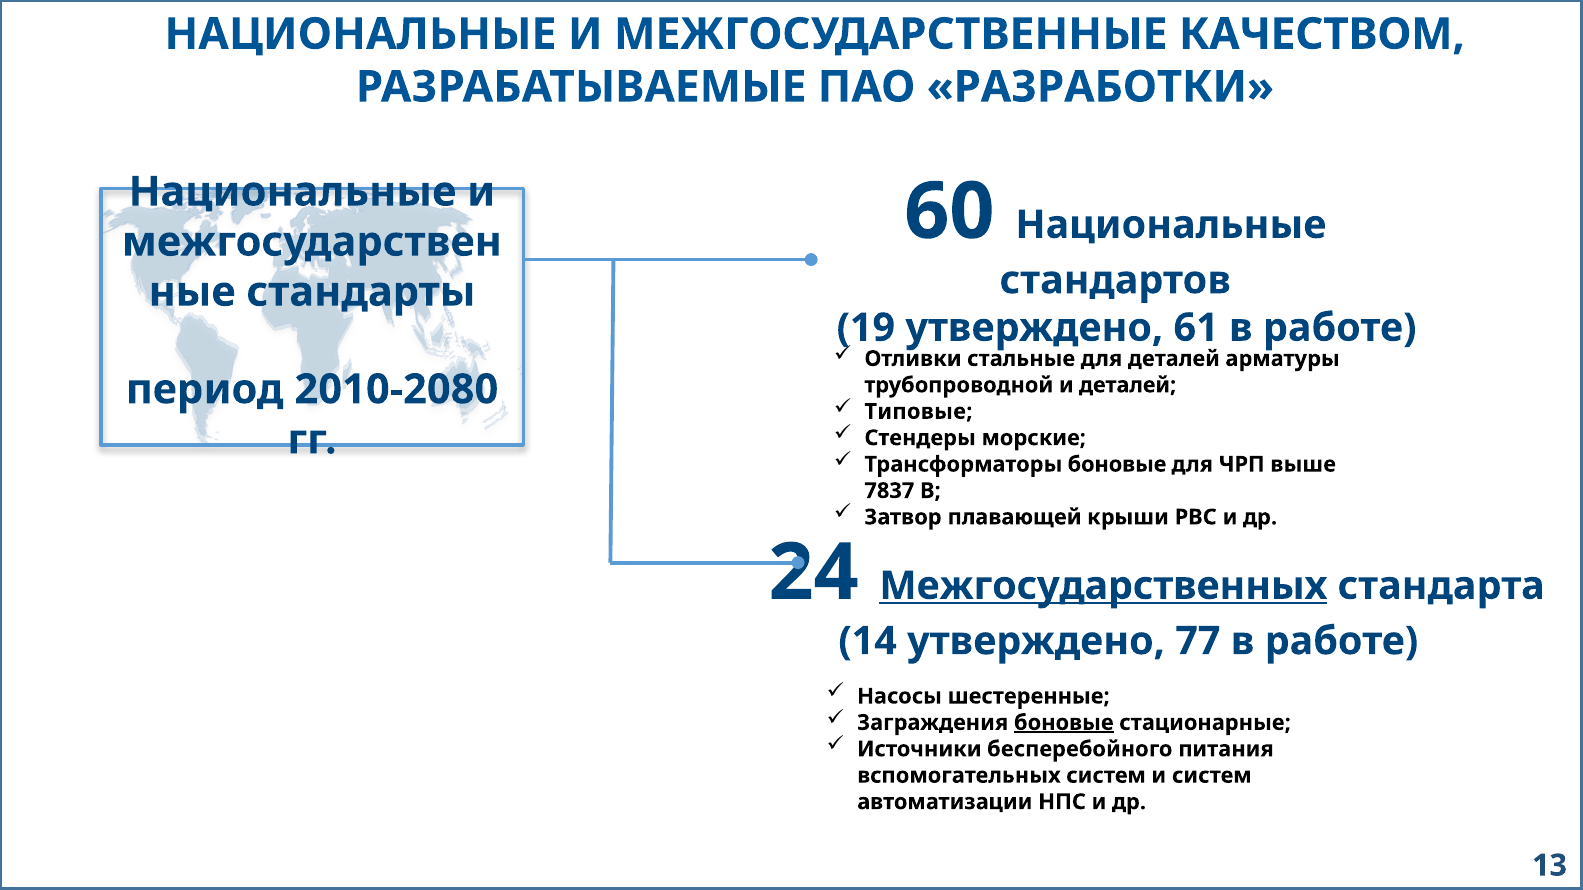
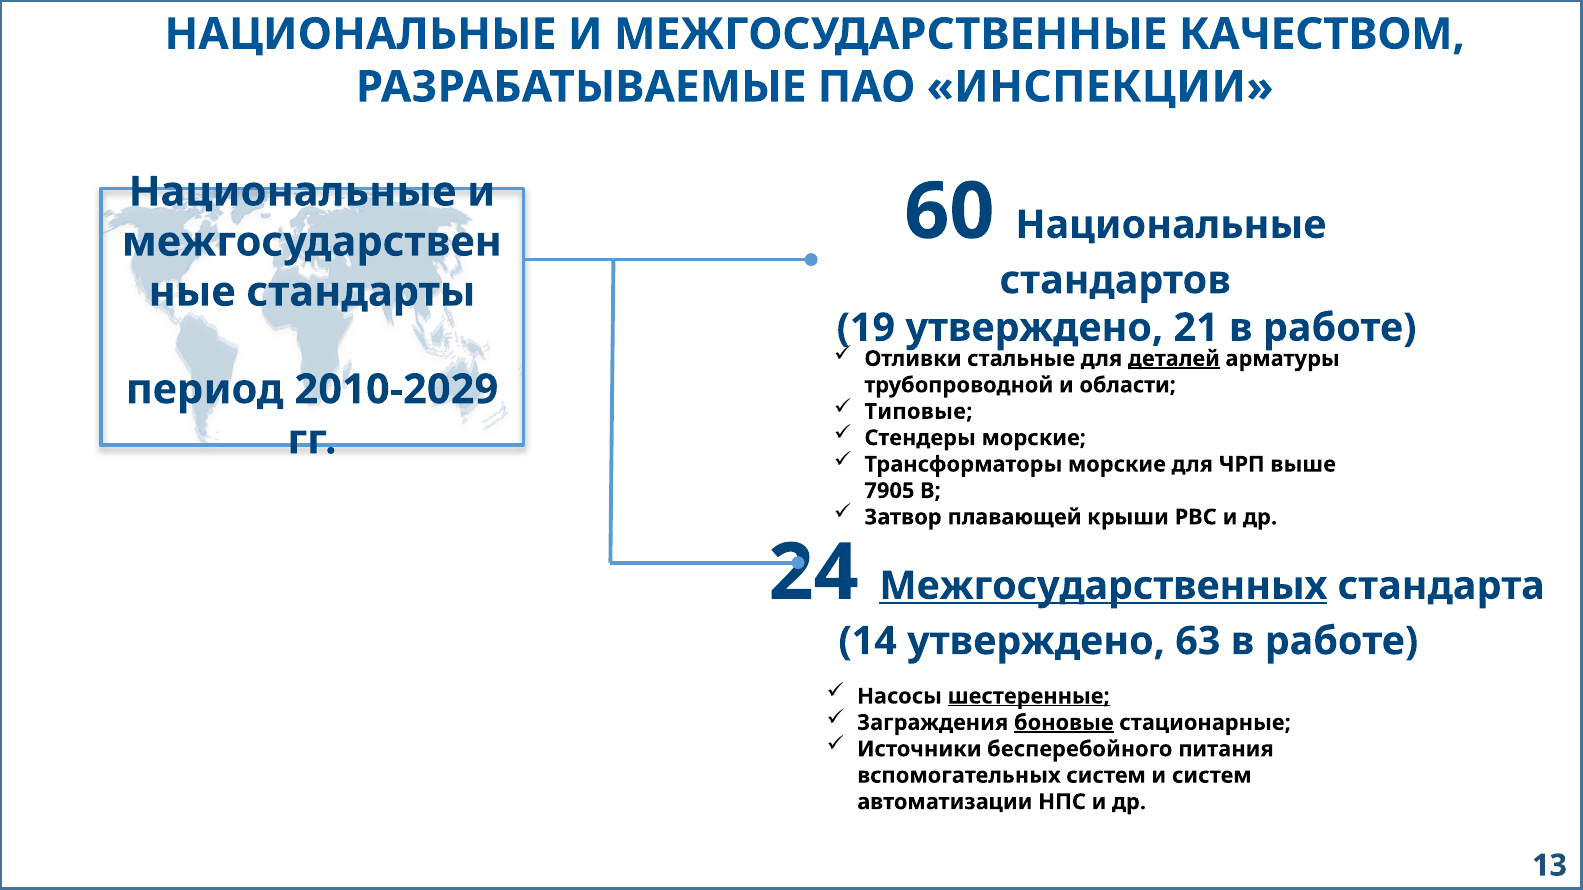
РАЗРАБОТКИ: РАЗРАБОТКИ -> ИНСПЕКЦИИ (1100, 87)
61: 61 -> 21 (1196, 328)
деталей underline: none -> present (1174, 359)
и деталей: деталей -> области (1128, 385)
2010-2080: 2010-2080 -> 2010-2029 (396, 390)
Трансформаторы боновые: боновые -> морские (1117, 465)
7837: 7837 -> 7905 (889, 491)
77: 77 -> 63 (1198, 642)
шестеренные underline: none -> present (1029, 697)
